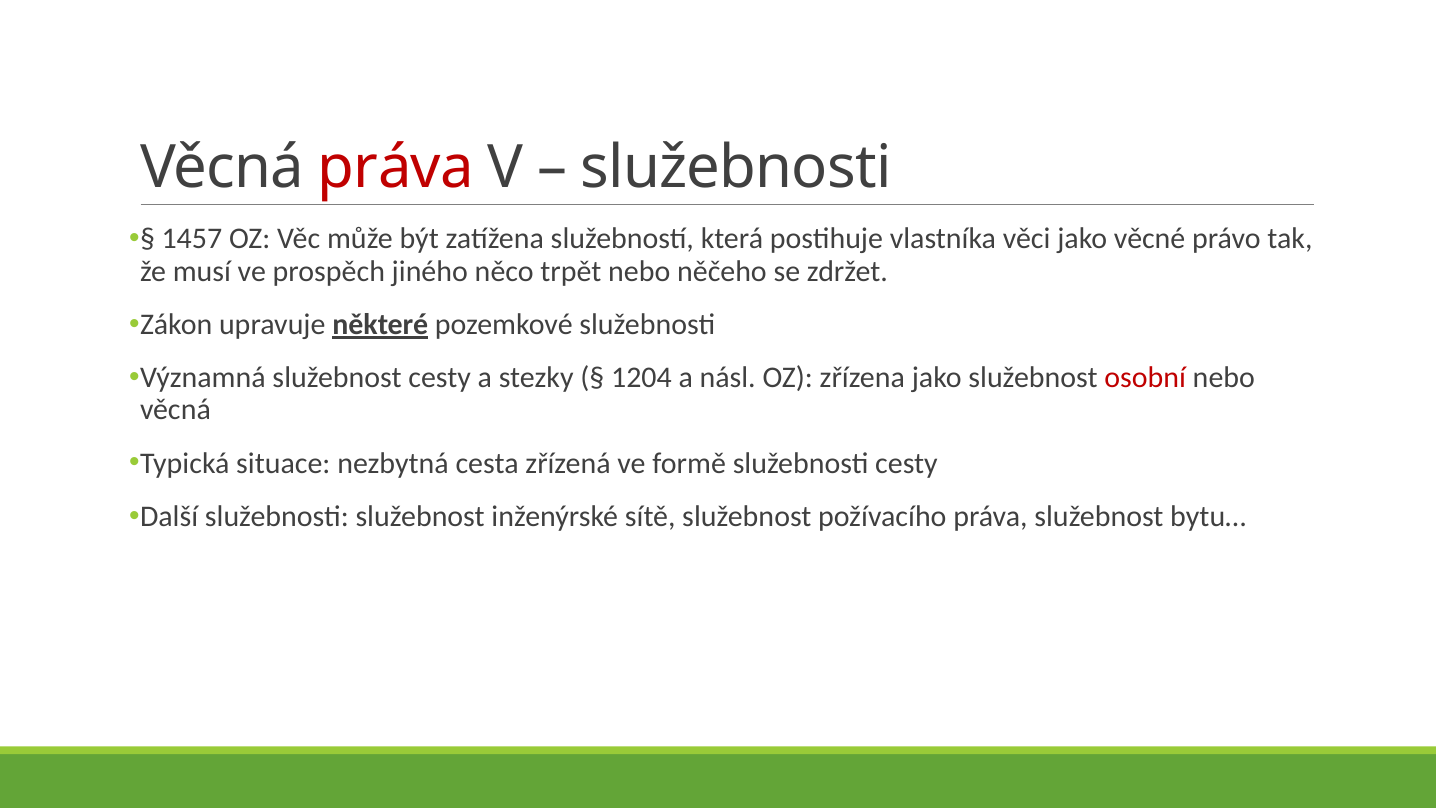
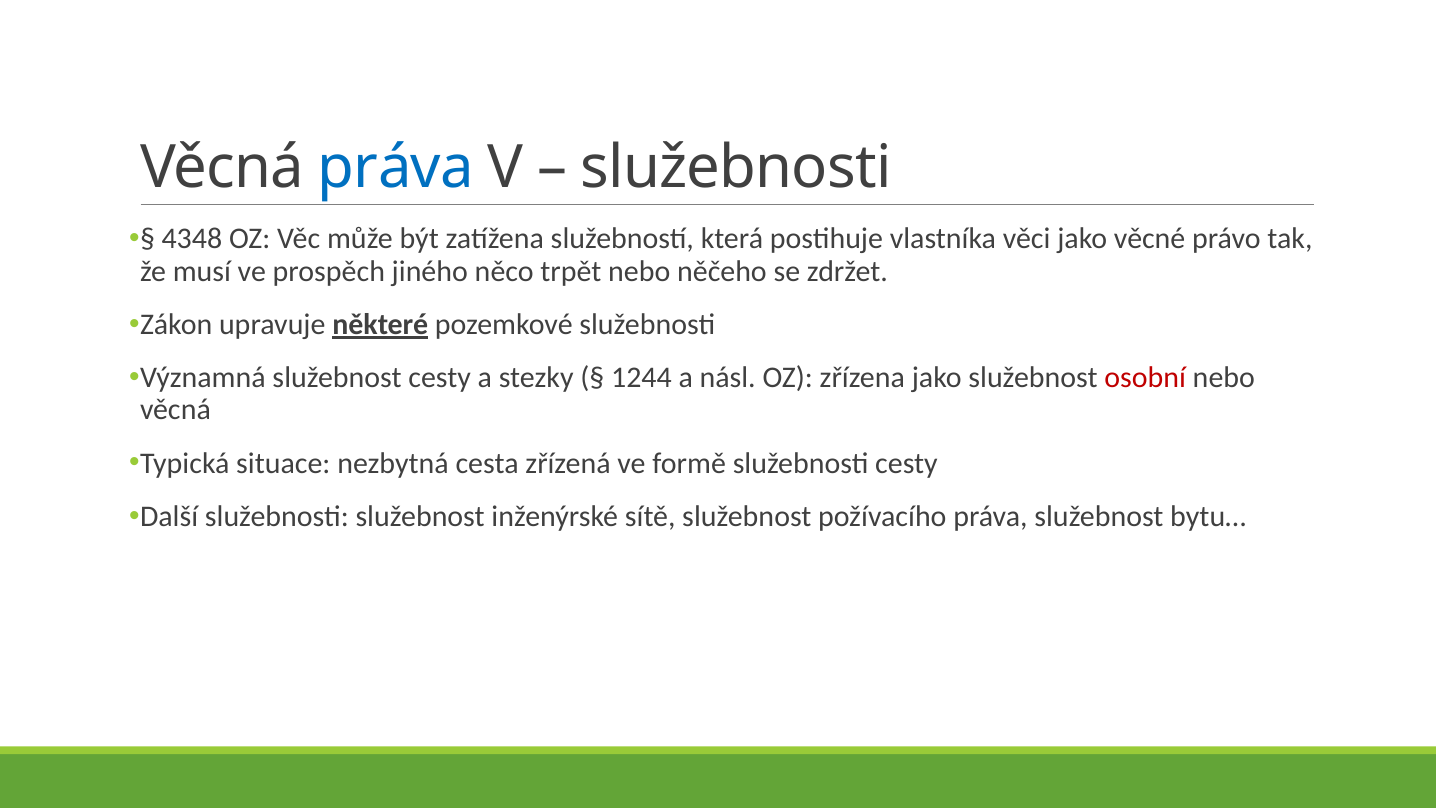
práva colour: red -> blue (396, 167)
1457: 1457 -> 4348 (192, 239)
1204: 1204 -> 1244 (641, 378)
